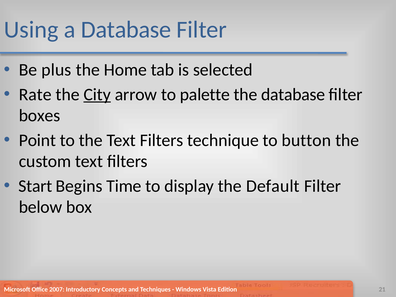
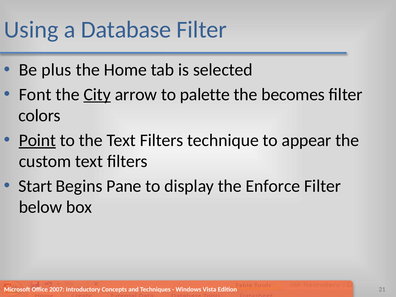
Rate: Rate -> Font (35, 95)
the database: database -> becomes (293, 95)
boxes: boxes -> colors (40, 116)
Point underline: none -> present (37, 140)
button: button -> appear (307, 140)
Time: Time -> Pane (124, 186)
Default: Default -> Enforce (273, 186)
